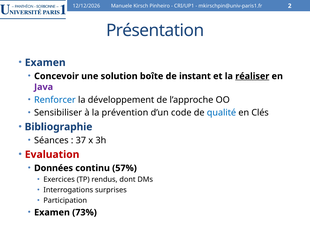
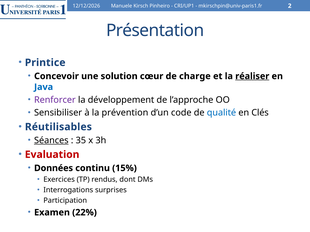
Examen: Examen -> Printice (45, 63)
boîte: boîte -> cœur (152, 76)
instant: instant -> charge (195, 76)
Java colour: purple -> blue (44, 87)
Renforcer colour: blue -> purple (55, 100)
Bibliographie: Bibliographie -> Réutilisables (58, 127)
Séances underline: none -> present (51, 141)
37: 37 -> 35 (81, 141)
57%: 57% -> 15% (124, 168)
73%: 73% -> 22% (84, 213)
